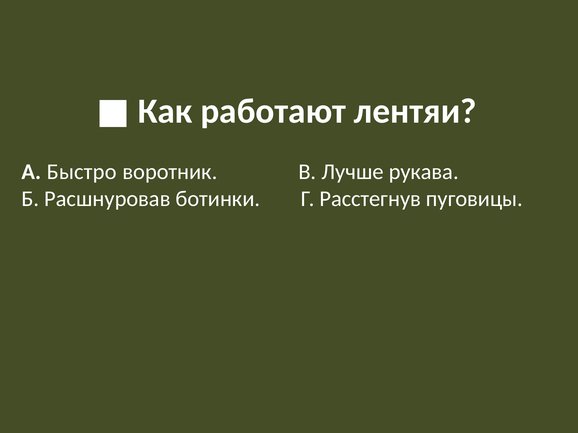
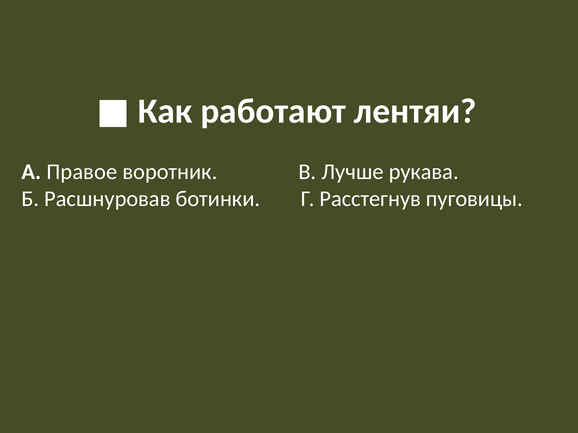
Быстро: Быстро -> Правое (82, 172)
